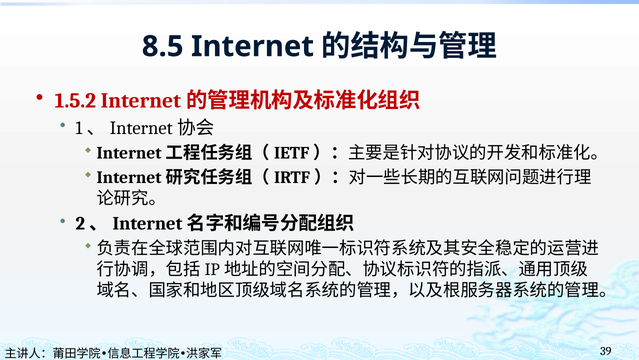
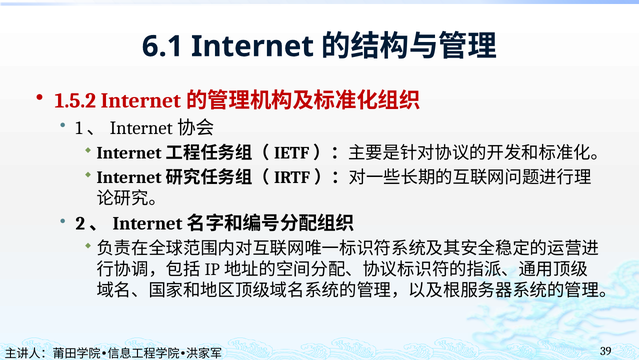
8.5: 8.5 -> 6.1 (163, 46)
